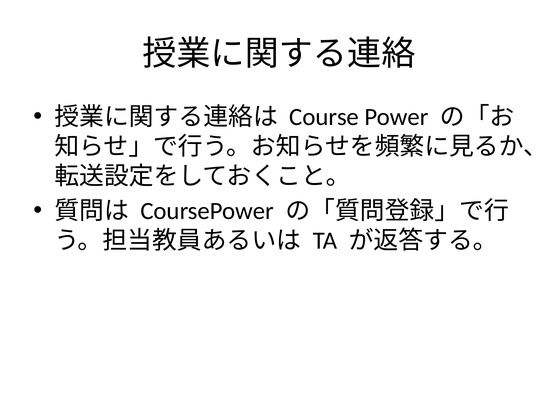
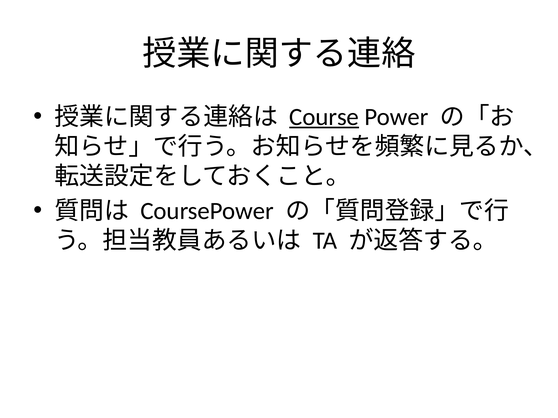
Course underline: none -> present (324, 117)
